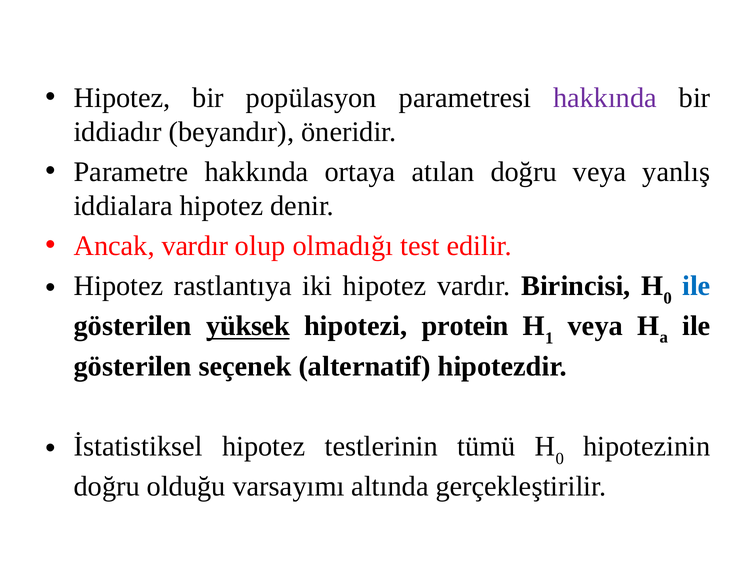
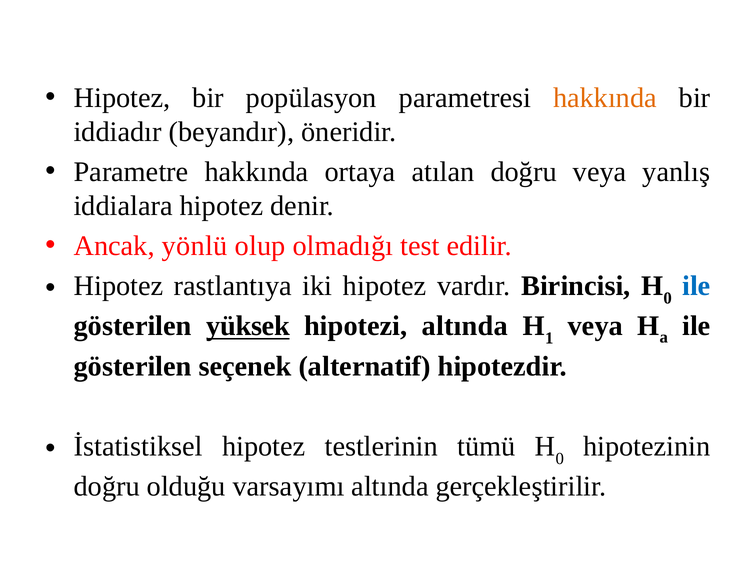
hakkında colour: purple -> orange (605, 98)
Ancak vardır: vardır -> yönlü (195, 246)
hipotezi protein: protein -> altında (465, 326)
